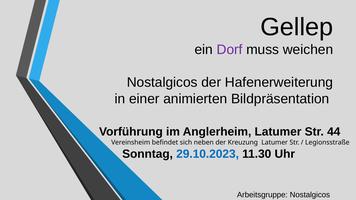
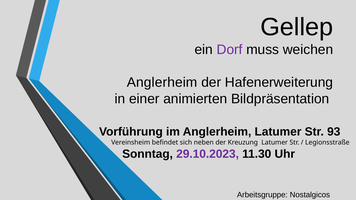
Nostalgicos: Nostalgicos -> Anglerheim (162, 82)
44: 44 -> 93 (334, 132)
29.10.2023 colour: blue -> purple (208, 154)
